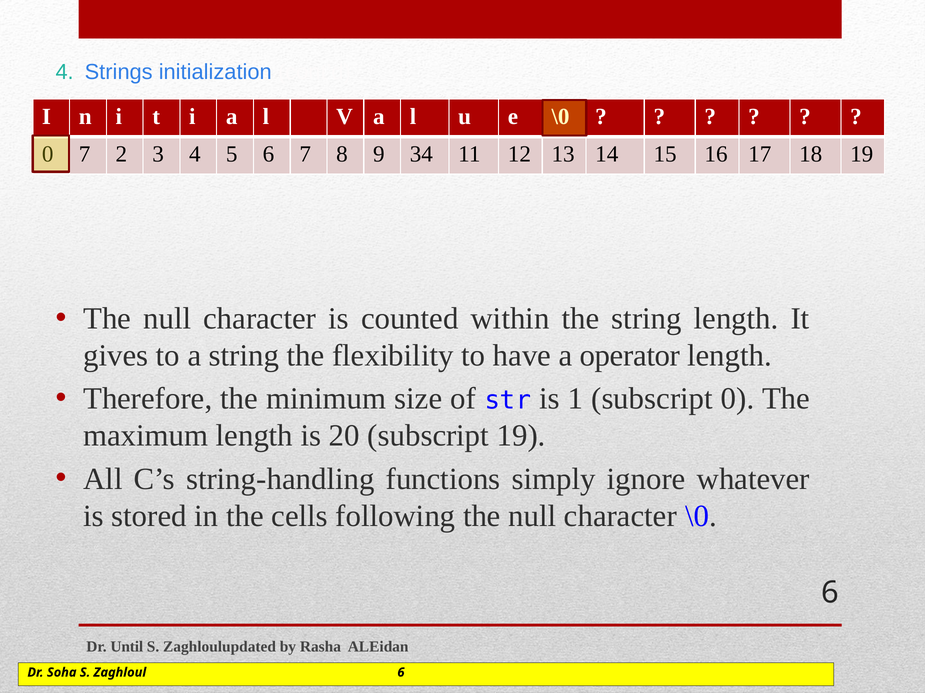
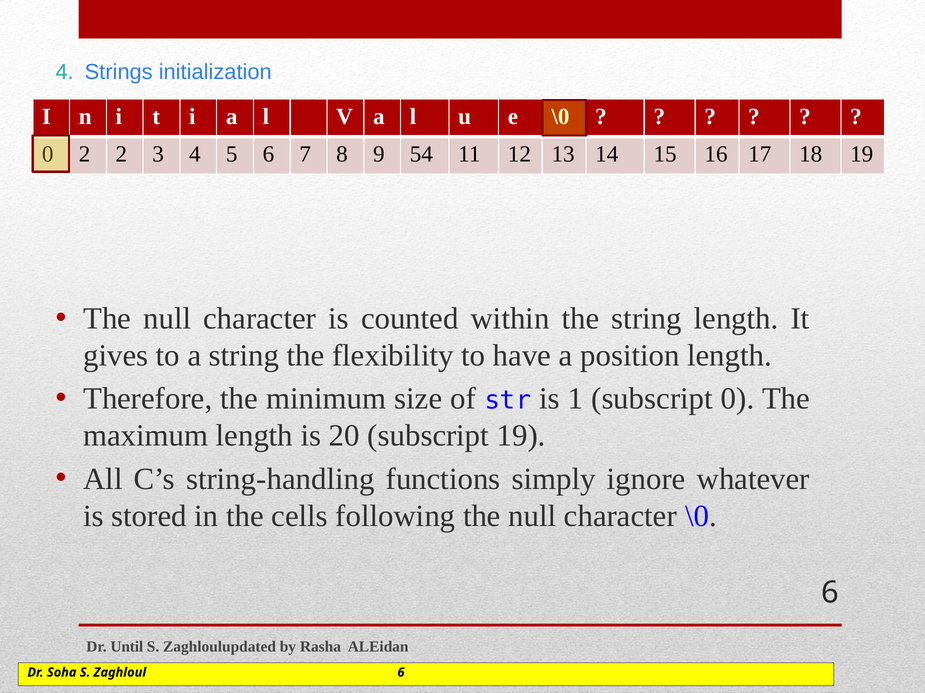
7: 7 -> 2 (85, 154)
34: 34 -> 54 (421, 154)
operator: operator -> position (630, 356)
